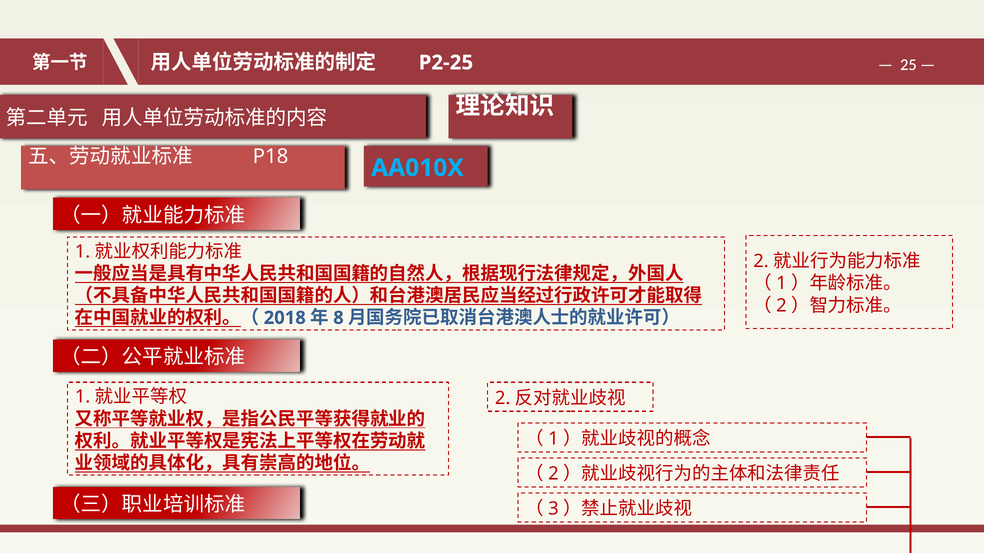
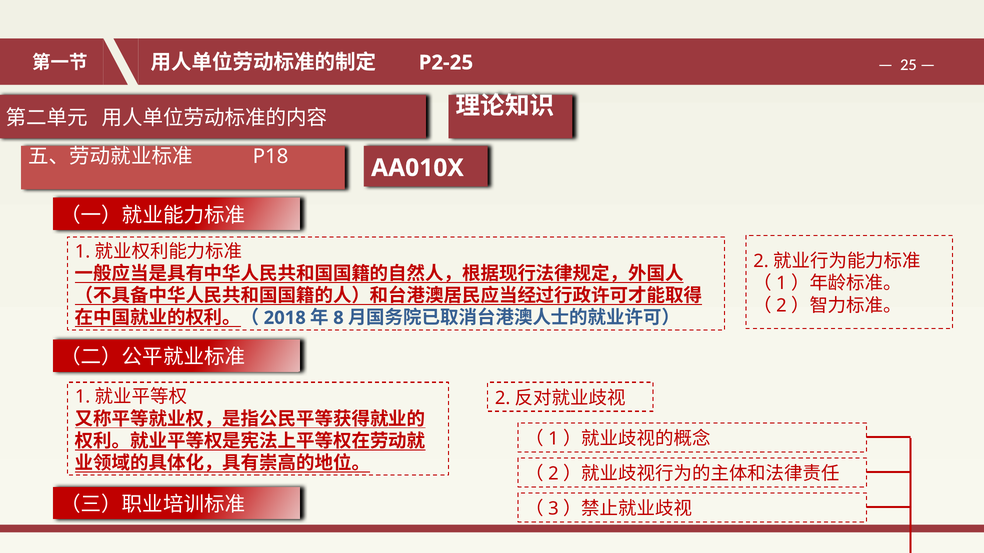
AA010X colour: light blue -> white (417, 168)
